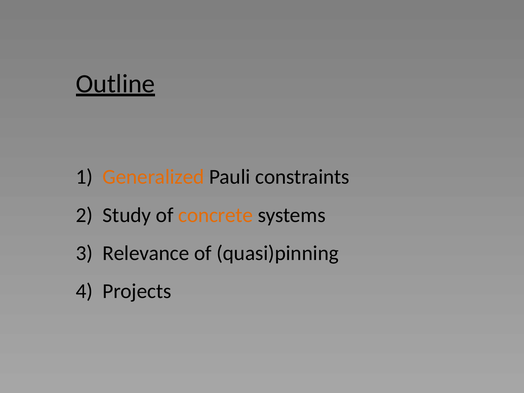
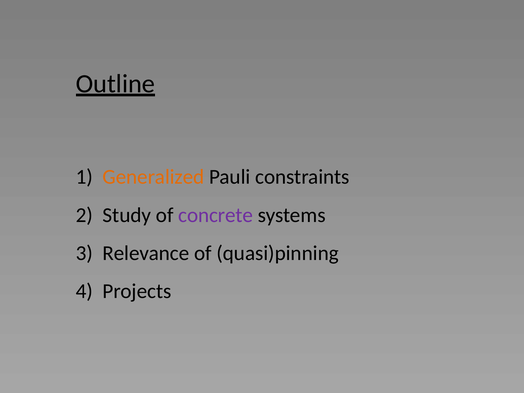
concrete colour: orange -> purple (216, 215)
